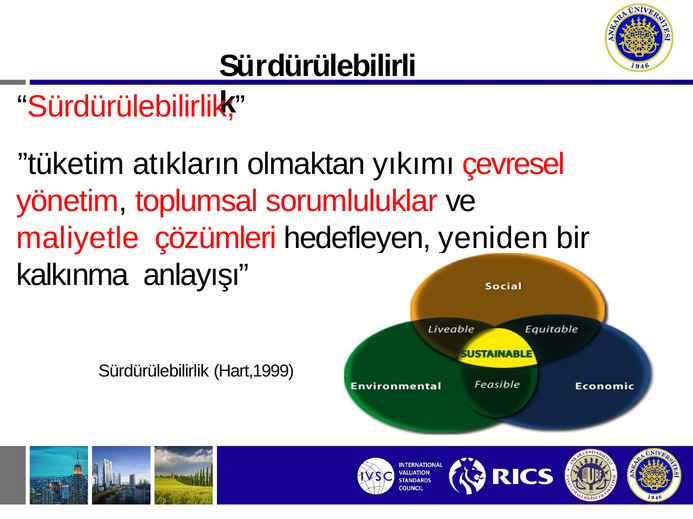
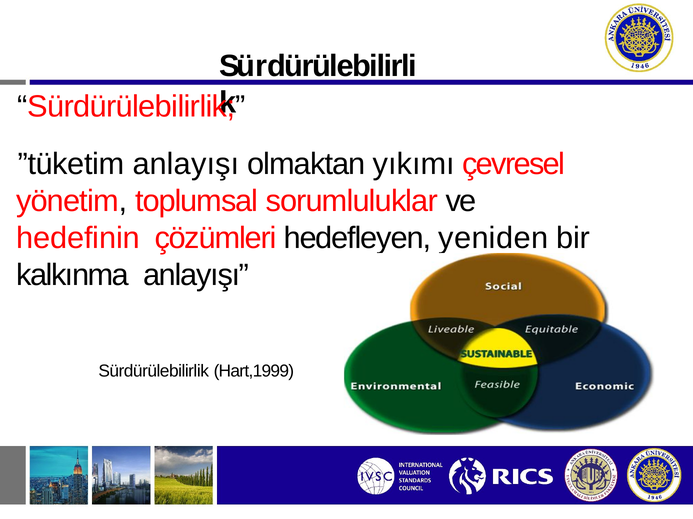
”tüketim atıkların: atıkların -> anlayışı (186, 164)
maliyetle: maliyetle -> hedefinin (78, 238)
